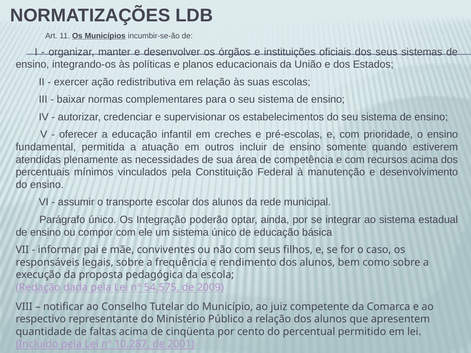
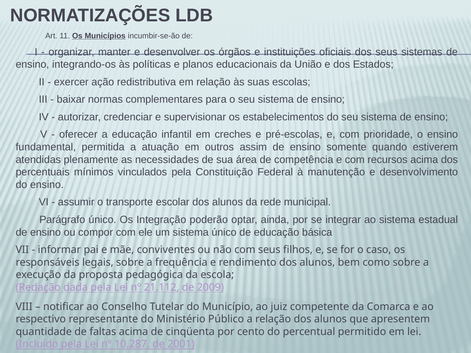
incluir: incluir -> assim (253, 147)
54.575: 54.575 -> 21.112 (162, 288)
